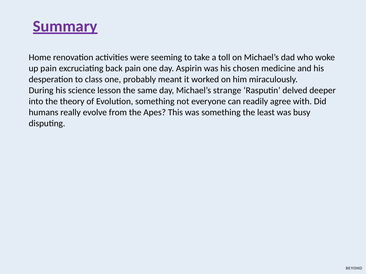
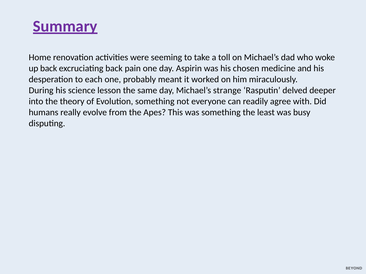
up pain: pain -> back (49, 69)
class: class -> each (94, 80)
